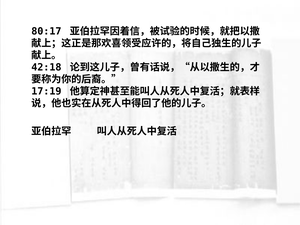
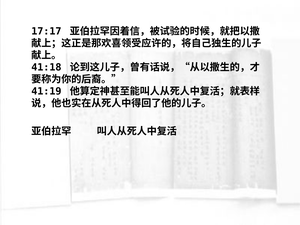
80:17: 80:17 -> 17:17 (46, 31)
42:18: 42:18 -> 41:18 (46, 67)
17:19: 17:19 -> 41:19 (46, 91)
